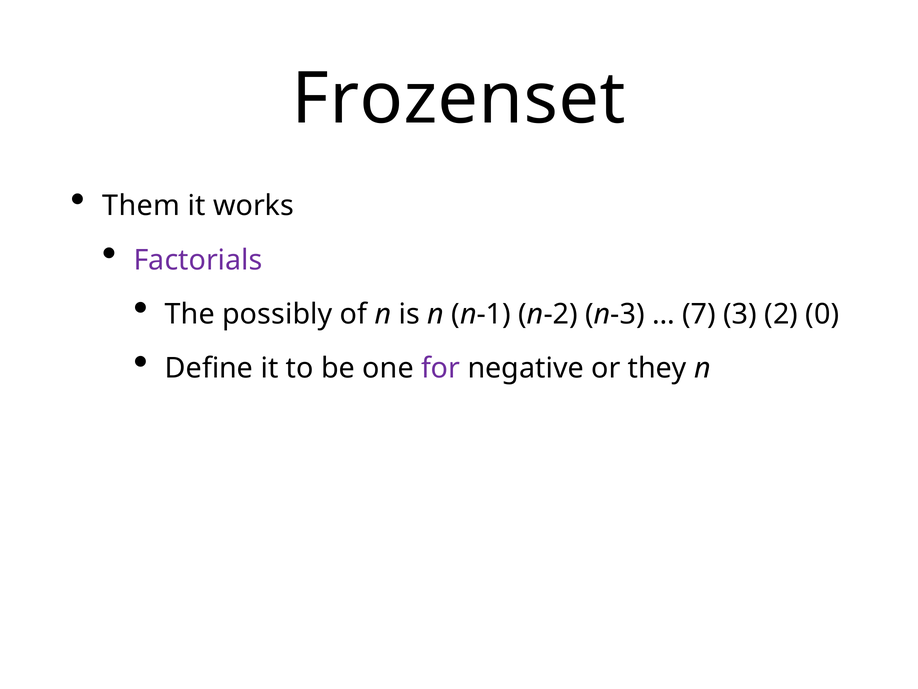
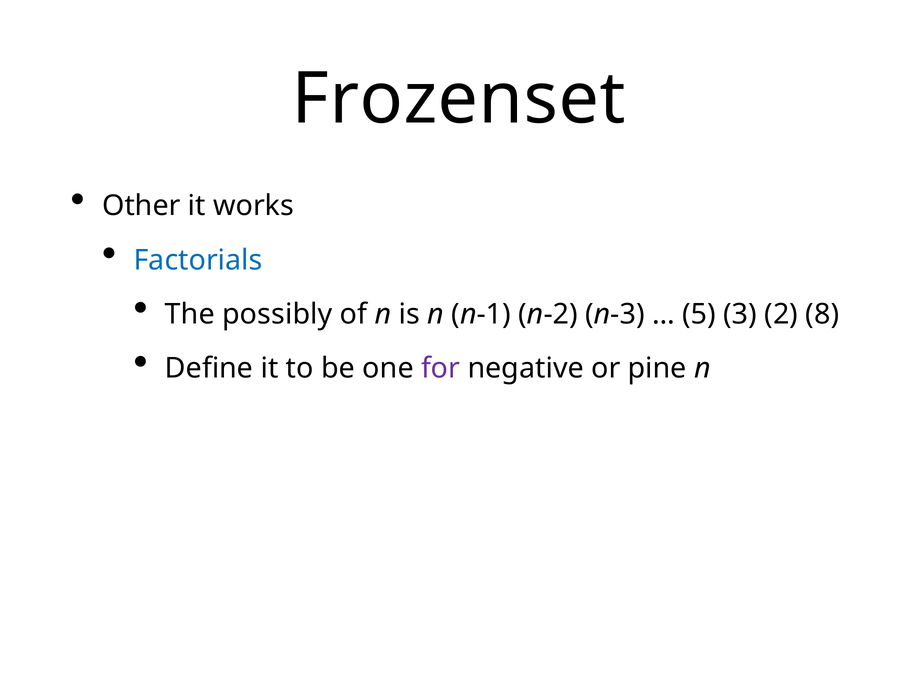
Them: Them -> Other (141, 206)
Factorials colour: purple -> blue (198, 260)
7: 7 -> 5 (699, 314)
0: 0 -> 8 (822, 314)
they: they -> pine (657, 368)
